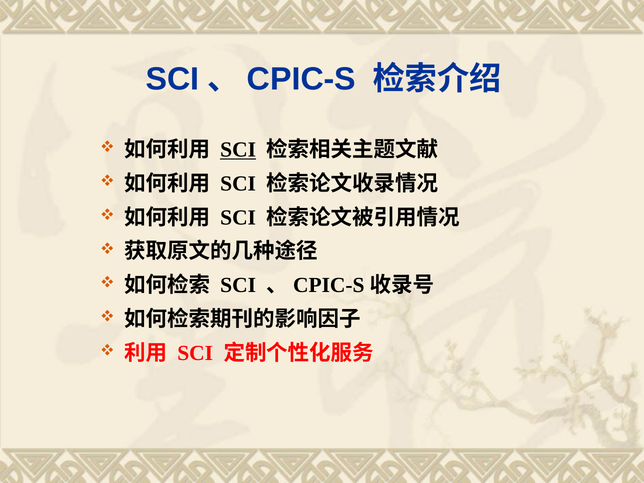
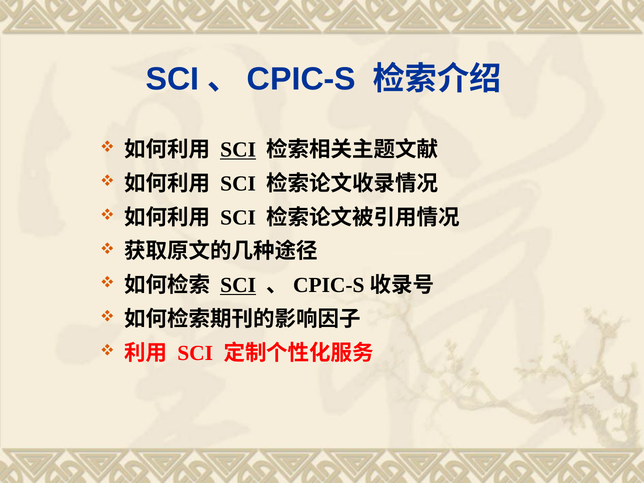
SCI underline: none -> present (238, 285)
